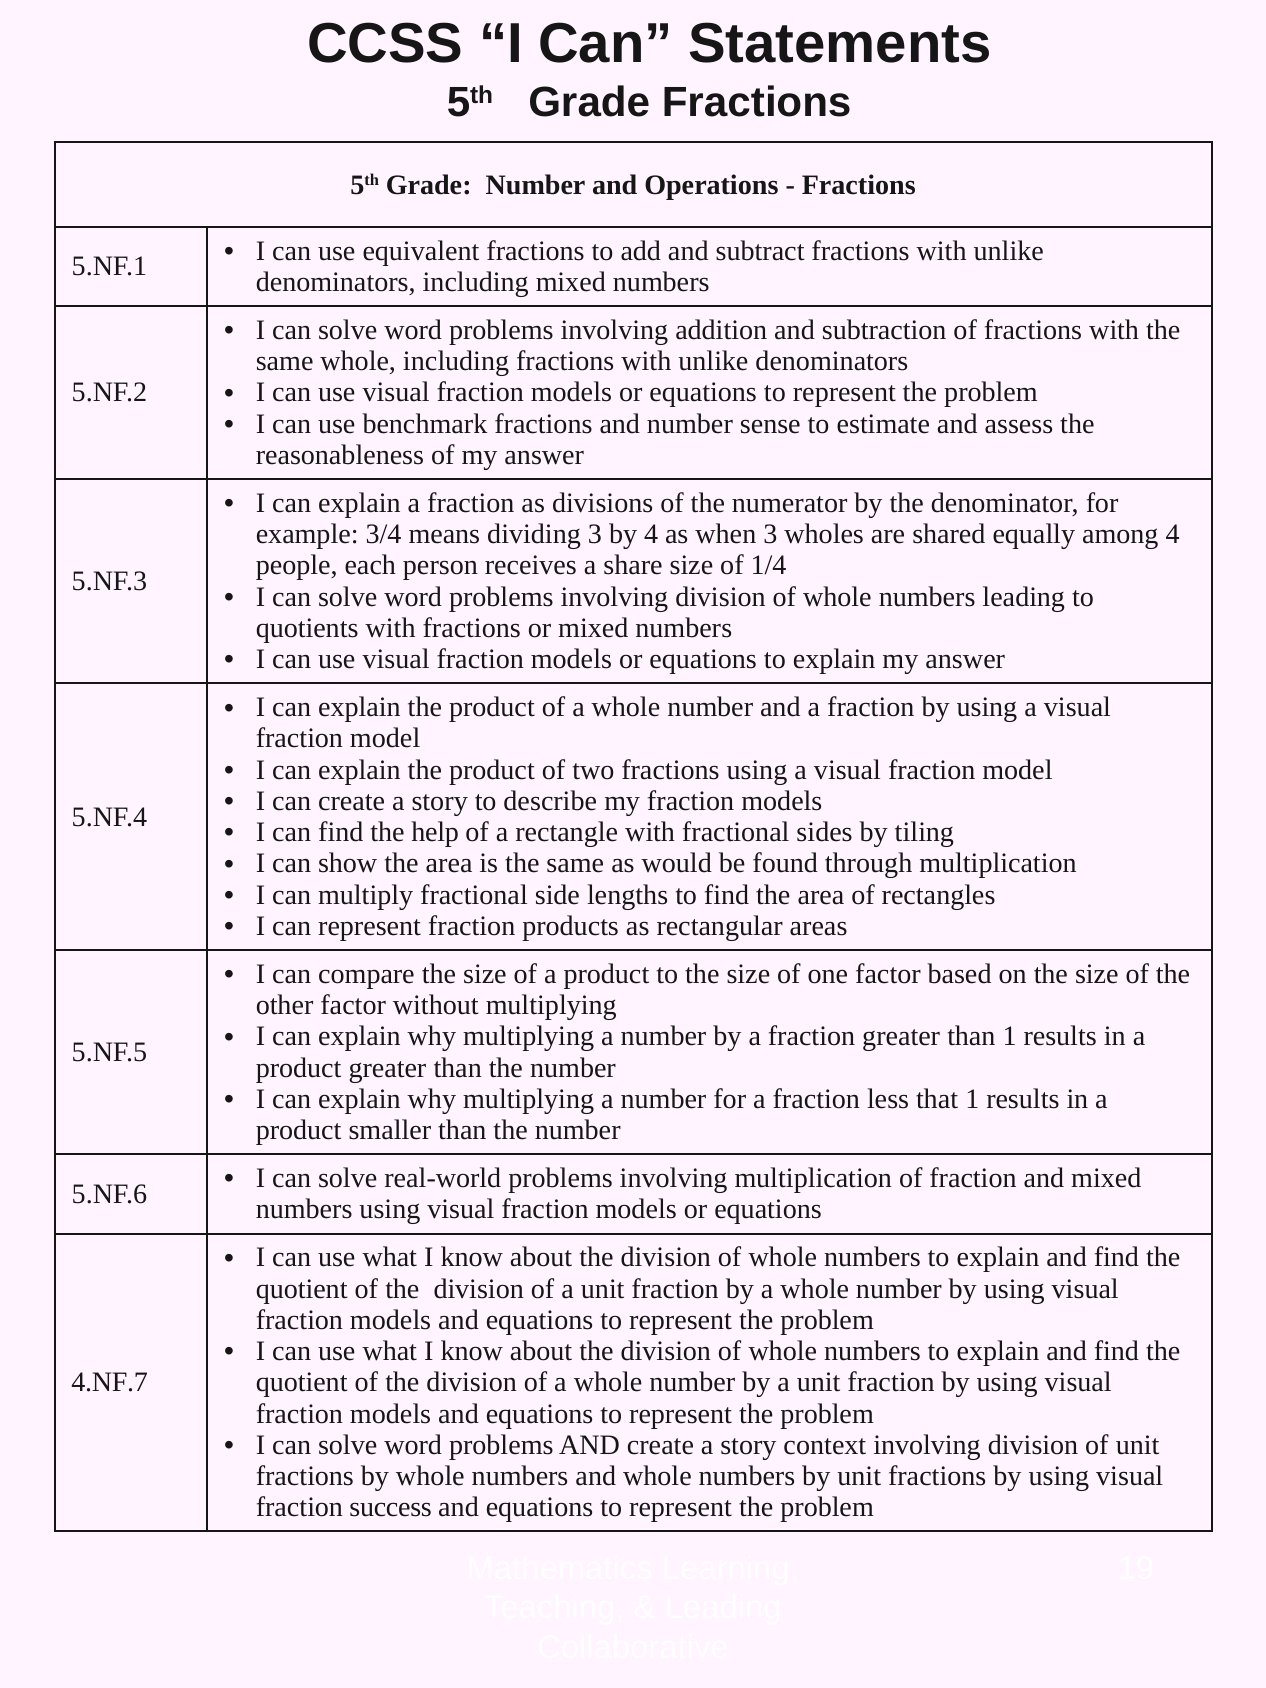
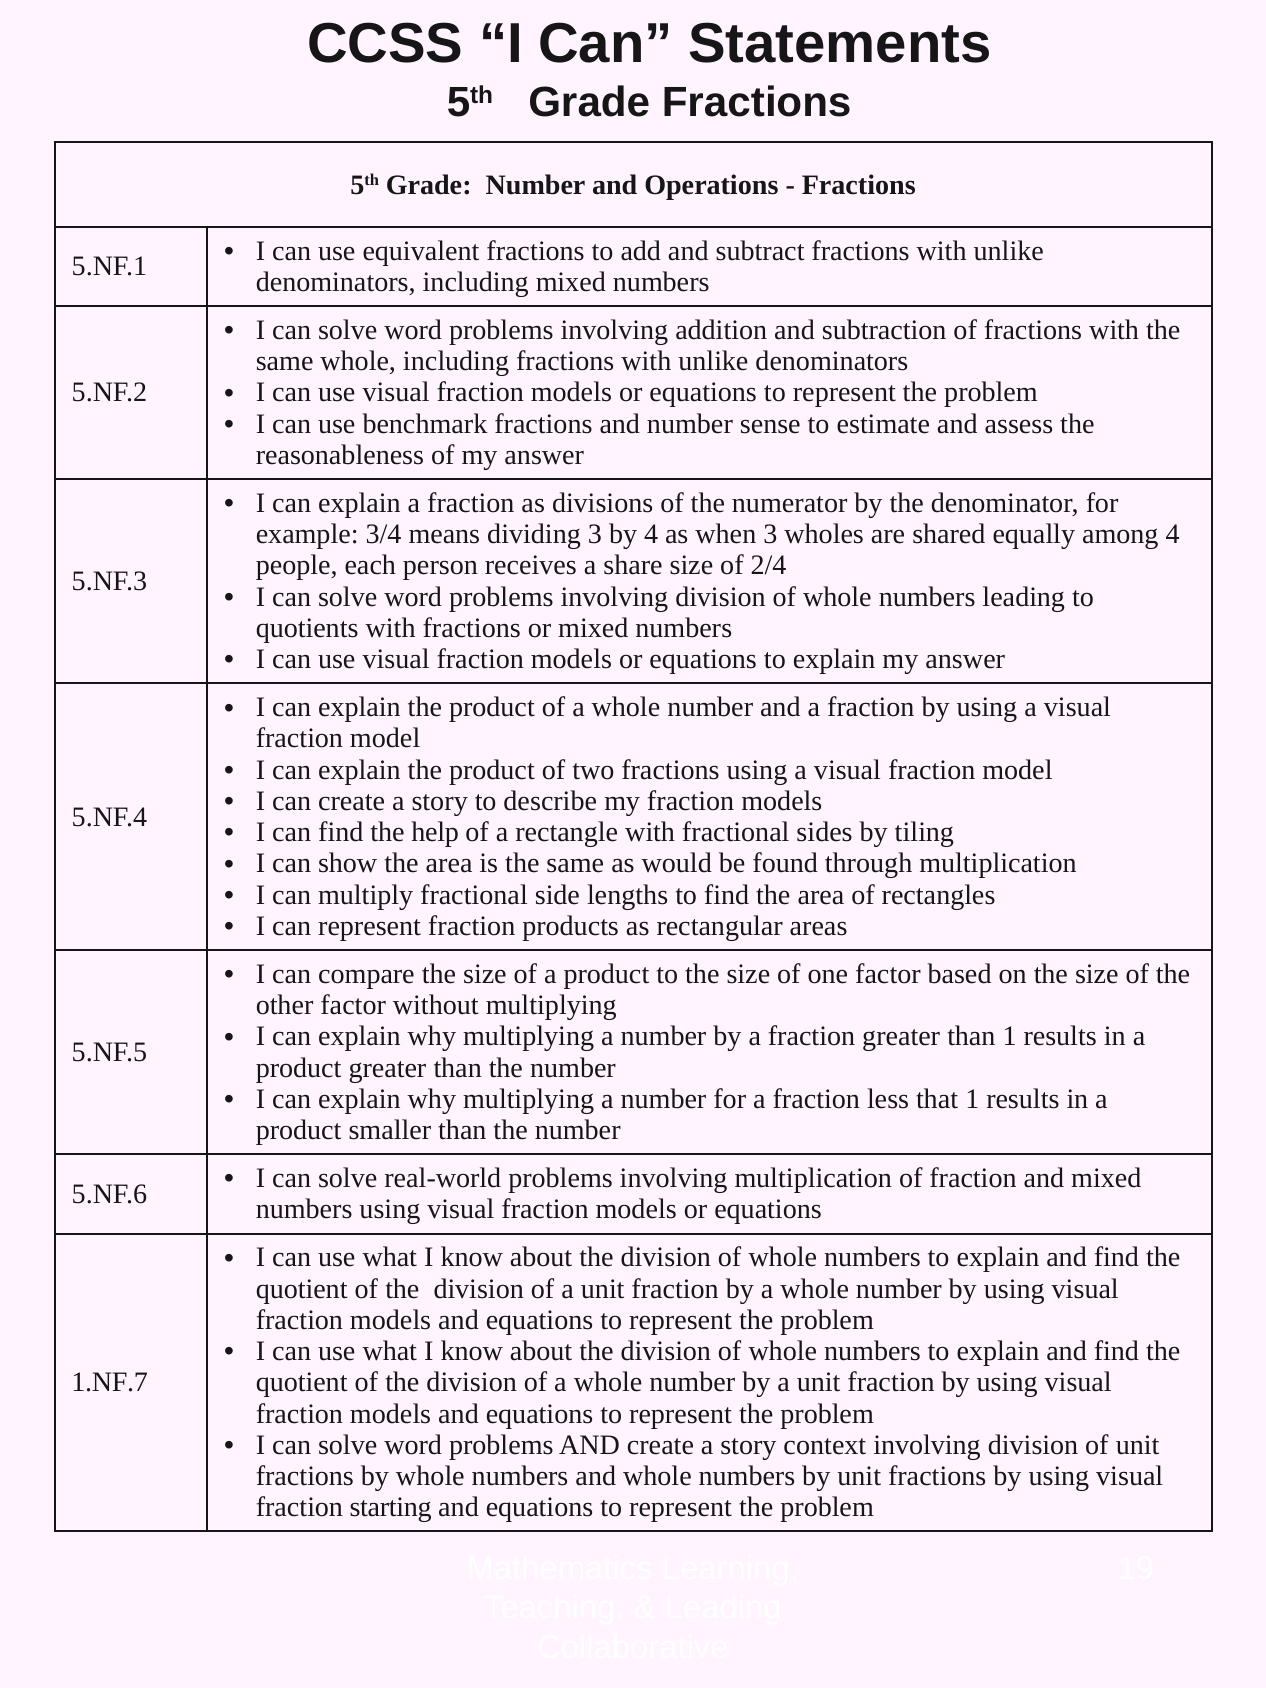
1/4: 1/4 -> 2/4 (768, 566)
4.NF.7: 4.NF.7 -> 1.NF.7 (110, 1383)
success: success -> starting (391, 1508)
